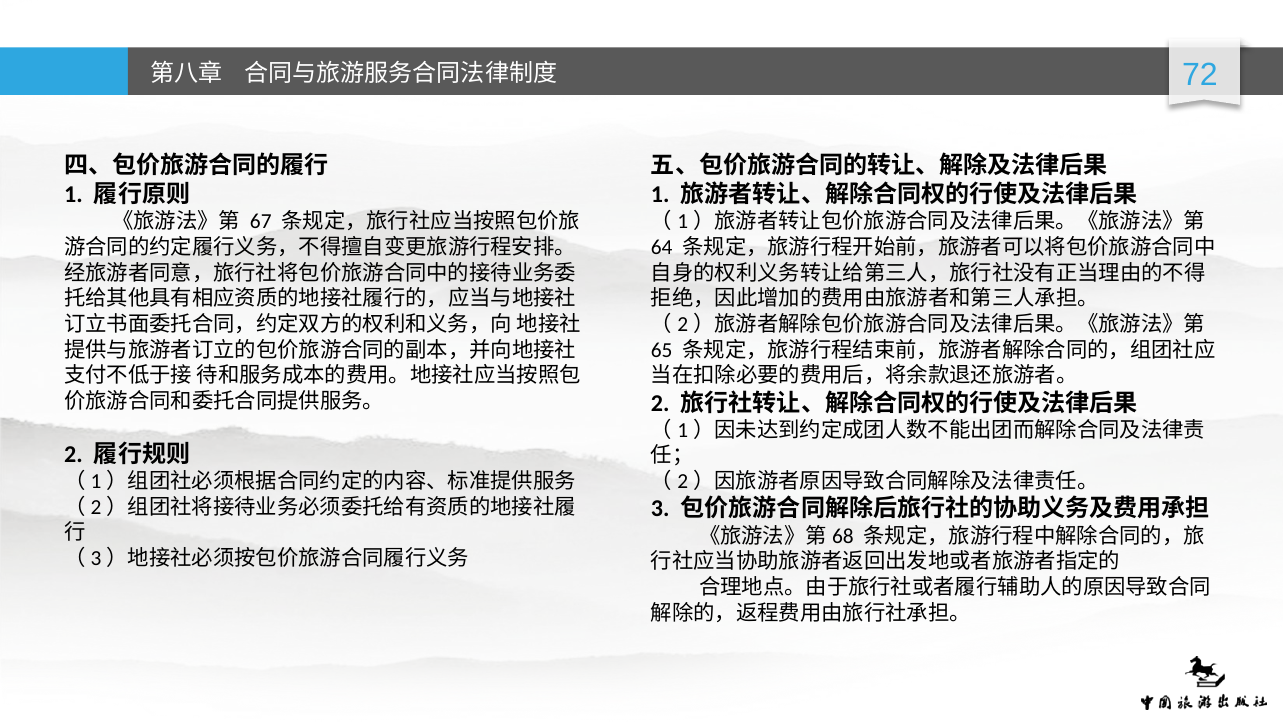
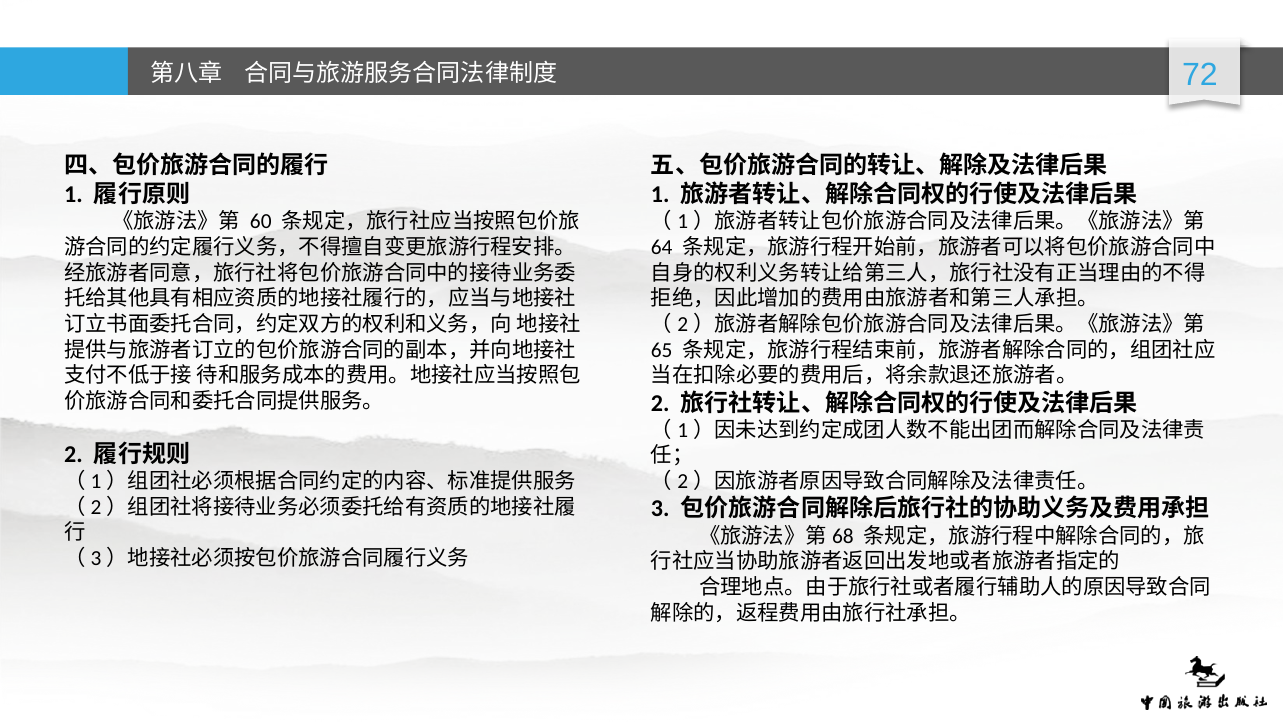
67: 67 -> 60 (261, 222)
